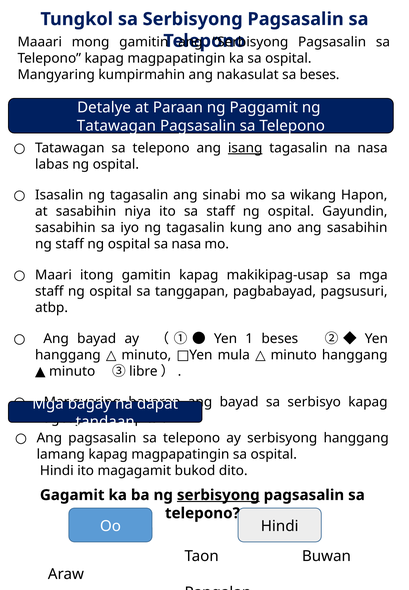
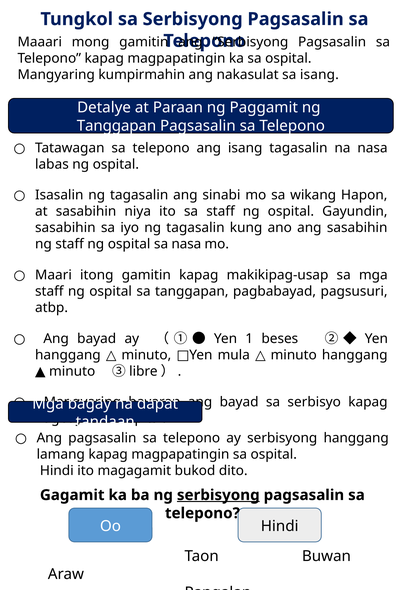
sa beses: beses -> isang (319, 75)
Tatawagan: Tatawagan -> Tanggapan (116, 126)
isang underline: present -> none (245, 148)
